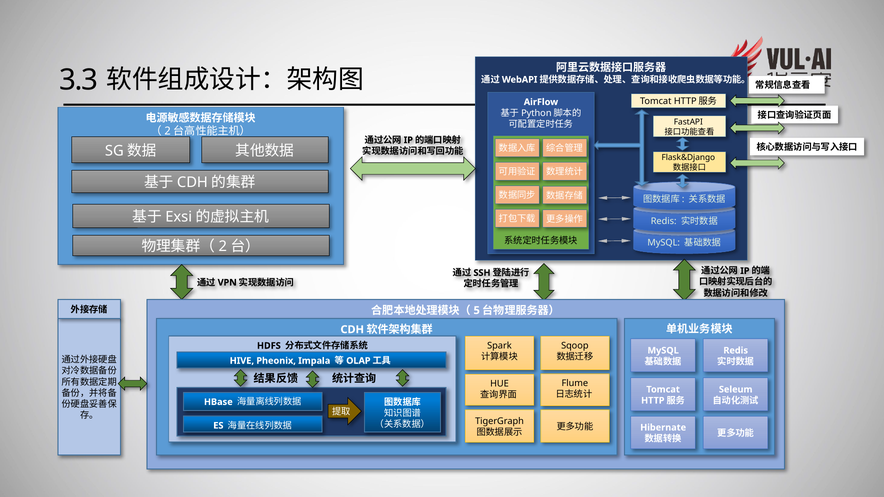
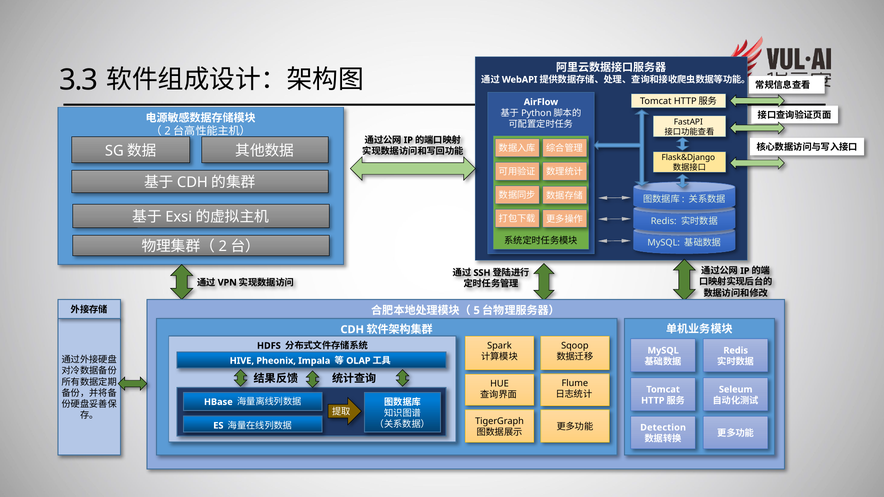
Hibernate: Hibernate -> Detection (663, 428)
